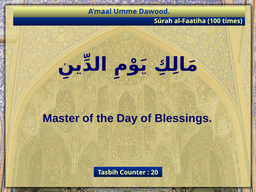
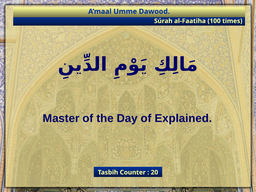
Blessings: Blessings -> Explained (183, 118)
